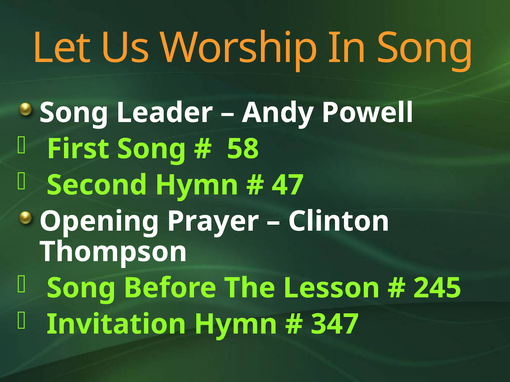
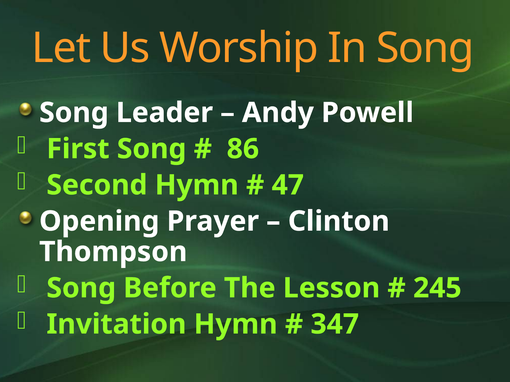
58: 58 -> 86 (243, 149)
